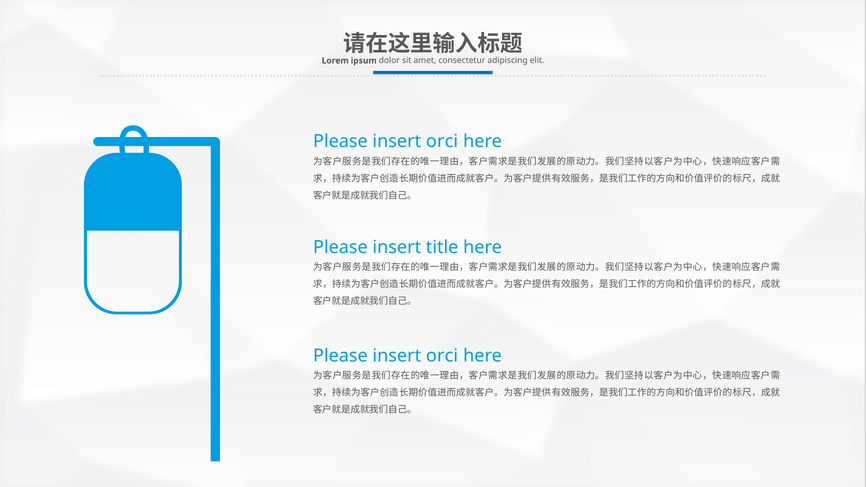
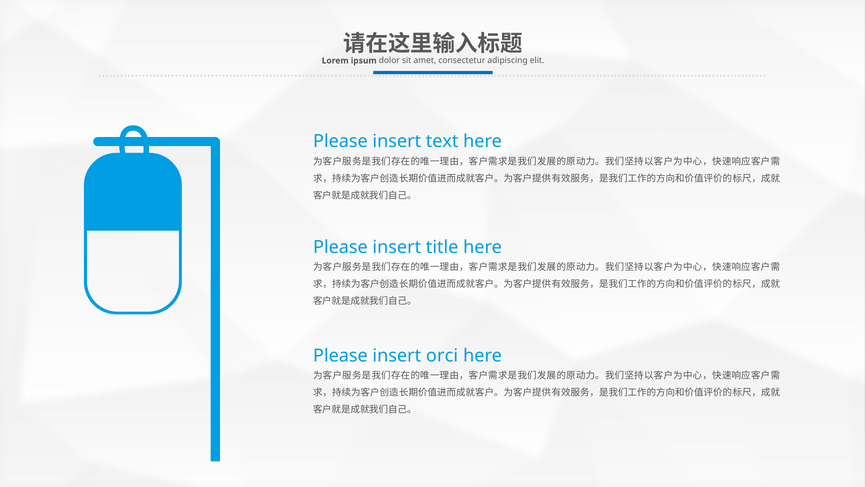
orci: orci -> text (442, 141)
